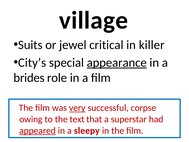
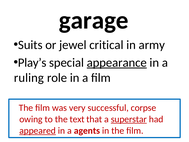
village: village -> garage (94, 20)
killer: killer -> army (152, 45)
City’s: City’s -> Play’s (32, 62)
brides: brides -> ruling (29, 78)
very underline: present -> none (77, 108)
superstar underline: none -> present (129, 119)
sleepy: sleepy -> agents (87, 130)
